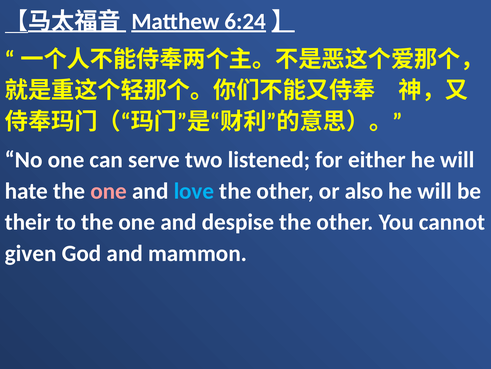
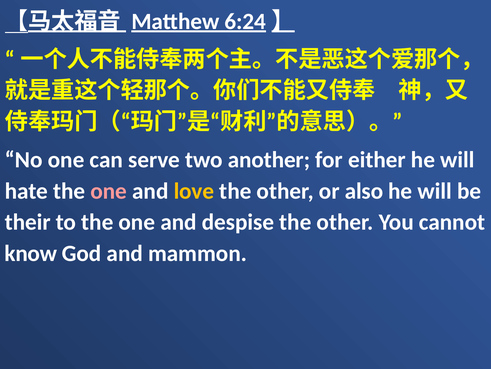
listened: listened -> another (269, 160)
love colour: light blue -> yellow (194, 191)
given: given -> know (31, 253)
